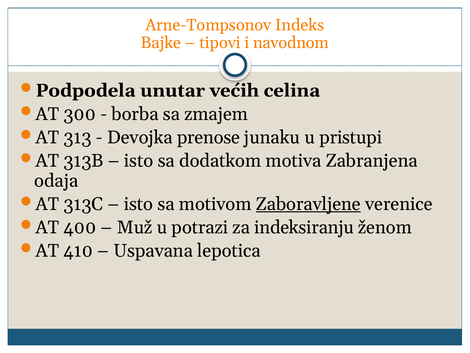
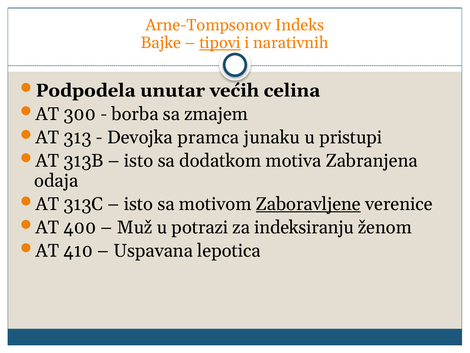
tipovi underline: none -> present (220, 43)
navodnom: navodnom -> narativnih (291, 43)
prenose: prenose -> pramca (208, 137)
